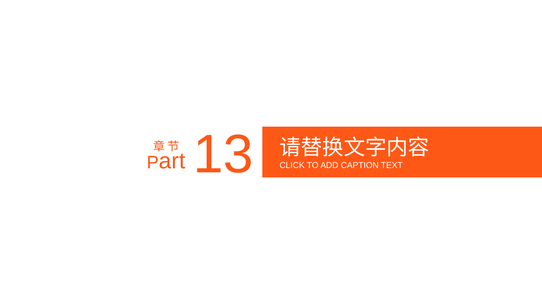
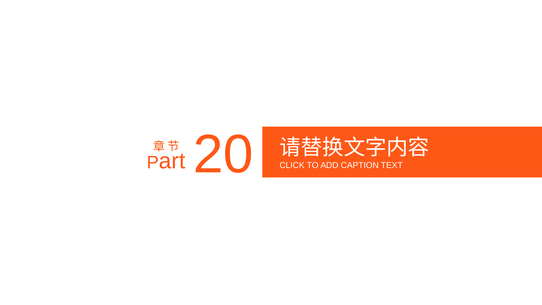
13: 13 -> 20 (223, 155)
